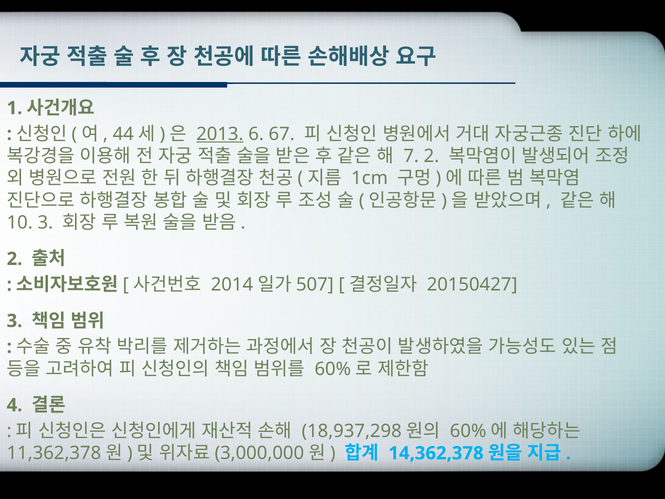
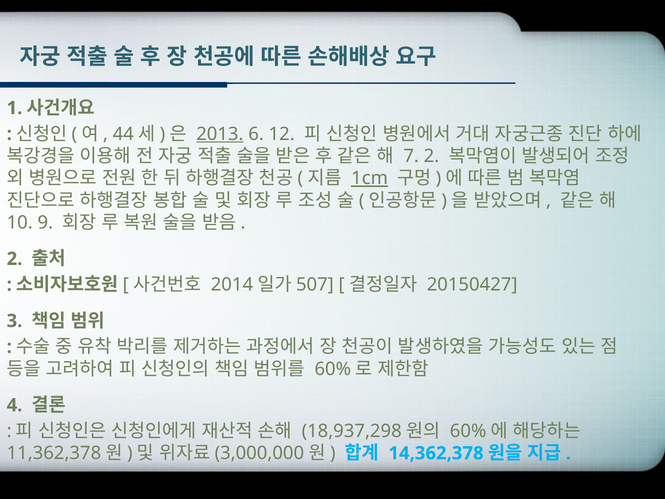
67: 67 -> 12 (282, 134)
1cm underline: none -> present (370, 178)
10 3: 3 -> 9 (45, 223)
